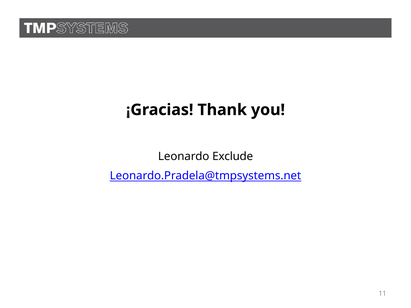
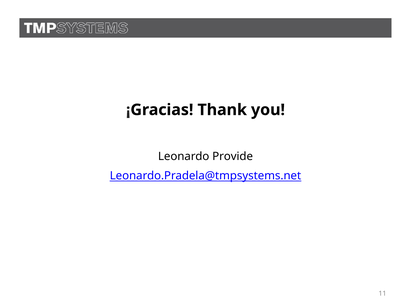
Exclude: Exclude -> Provide (233, 157)
